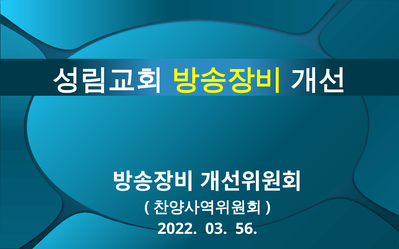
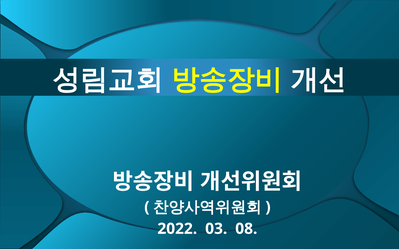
56: 56 -> 08 (246, 229)
